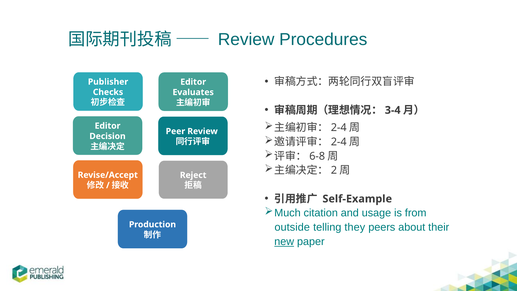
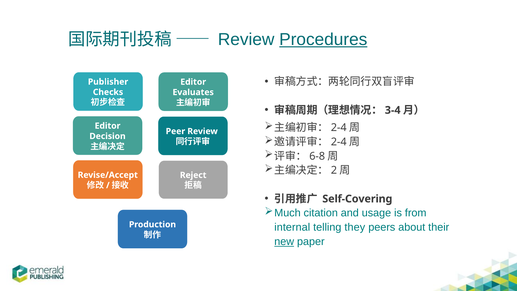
Procedures underline: none -> present (323, 39)
Self-Example: Self-Example -> Self-Covering (357, 199)
outside: outside -> internal (292, 227)
